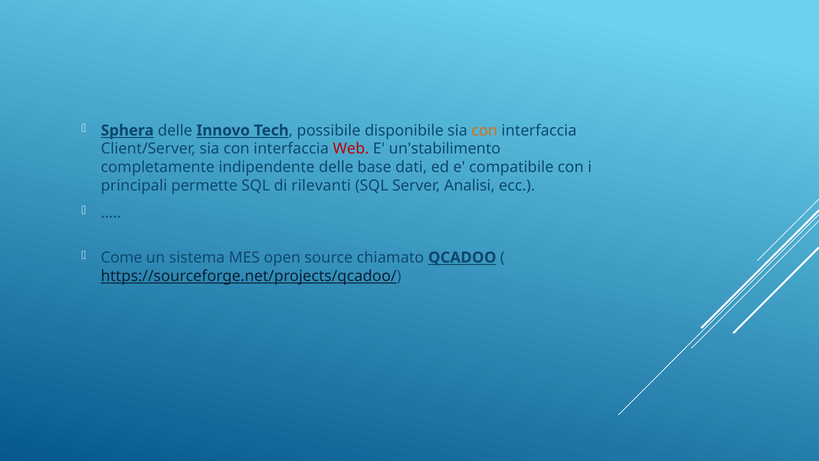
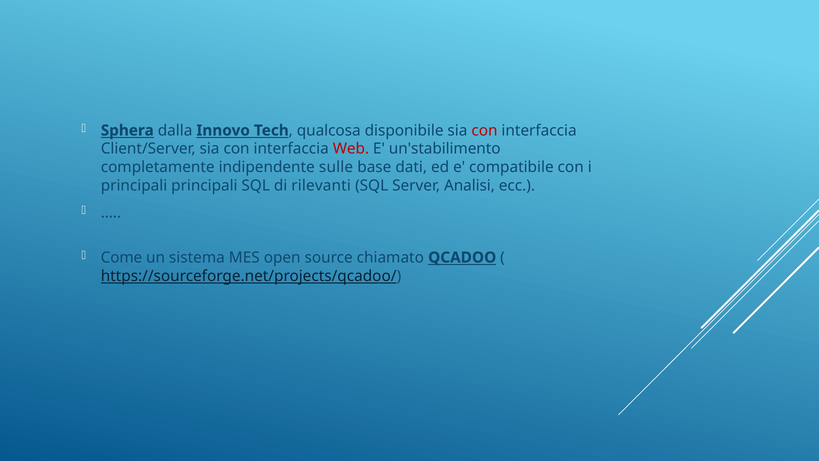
Sphera delle: delle -> dalla (175, 130)
possibile: possibile -> qualcosa (329, 130)
con colour: orange -> red (485, 130)
indipendente delle: delle -> sulle (336, 167)
principali permette: permette -> principali (204, 186)
